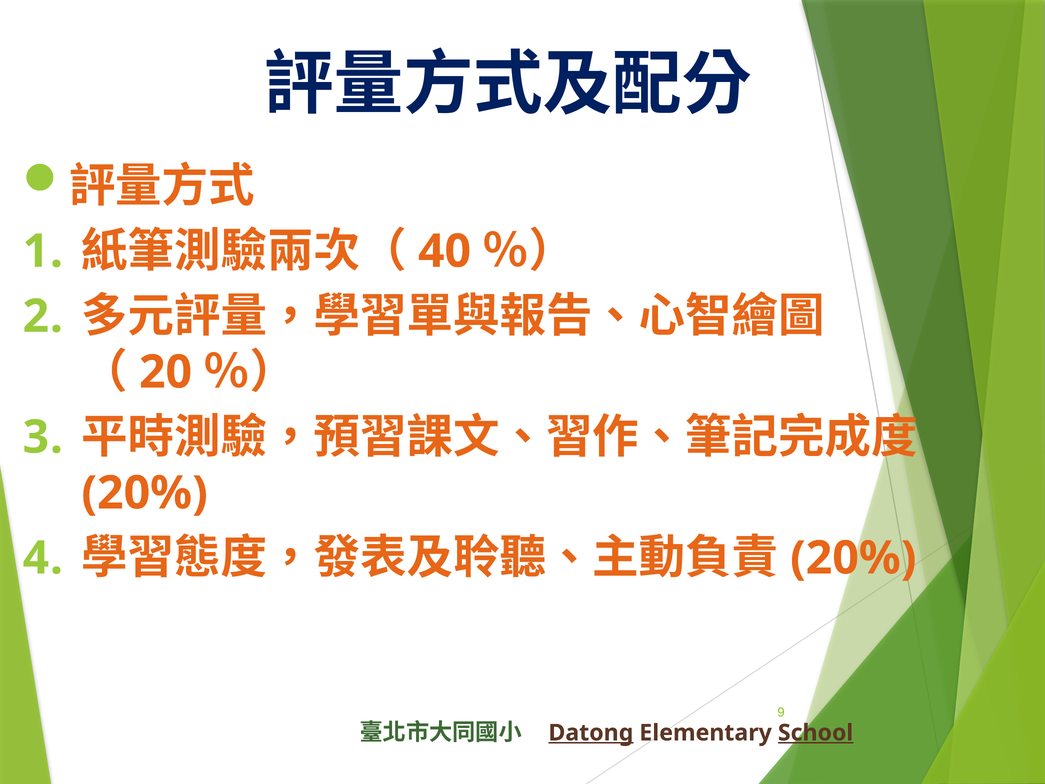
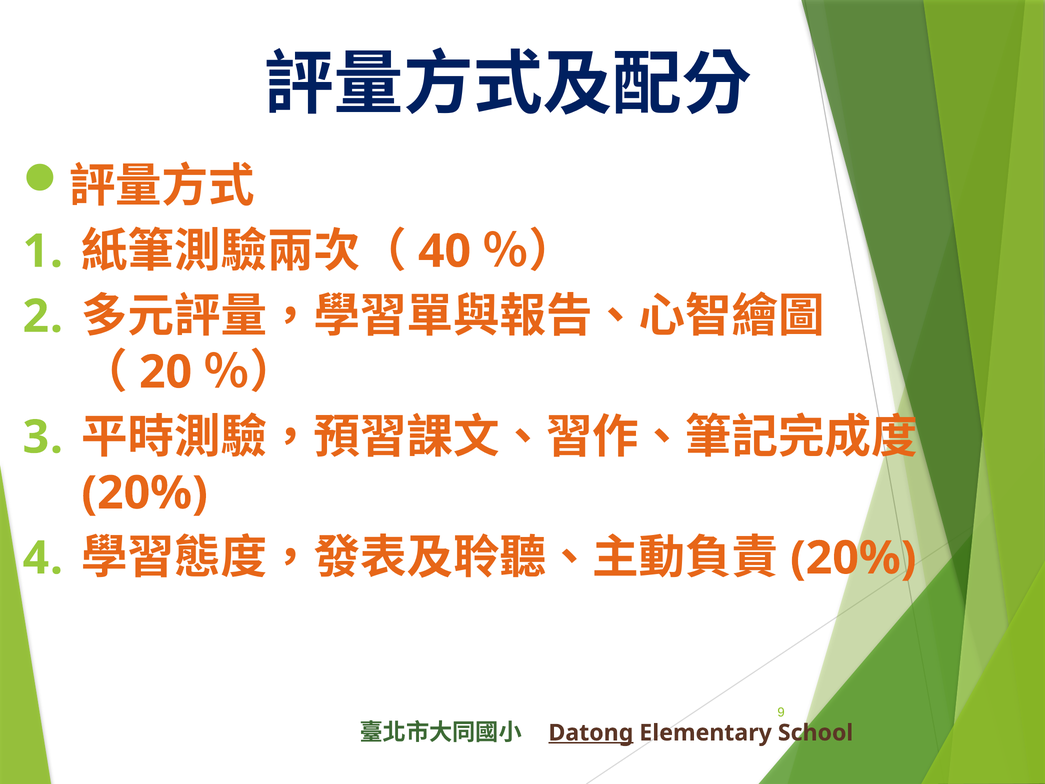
School underline: present -> none (816, 733)
